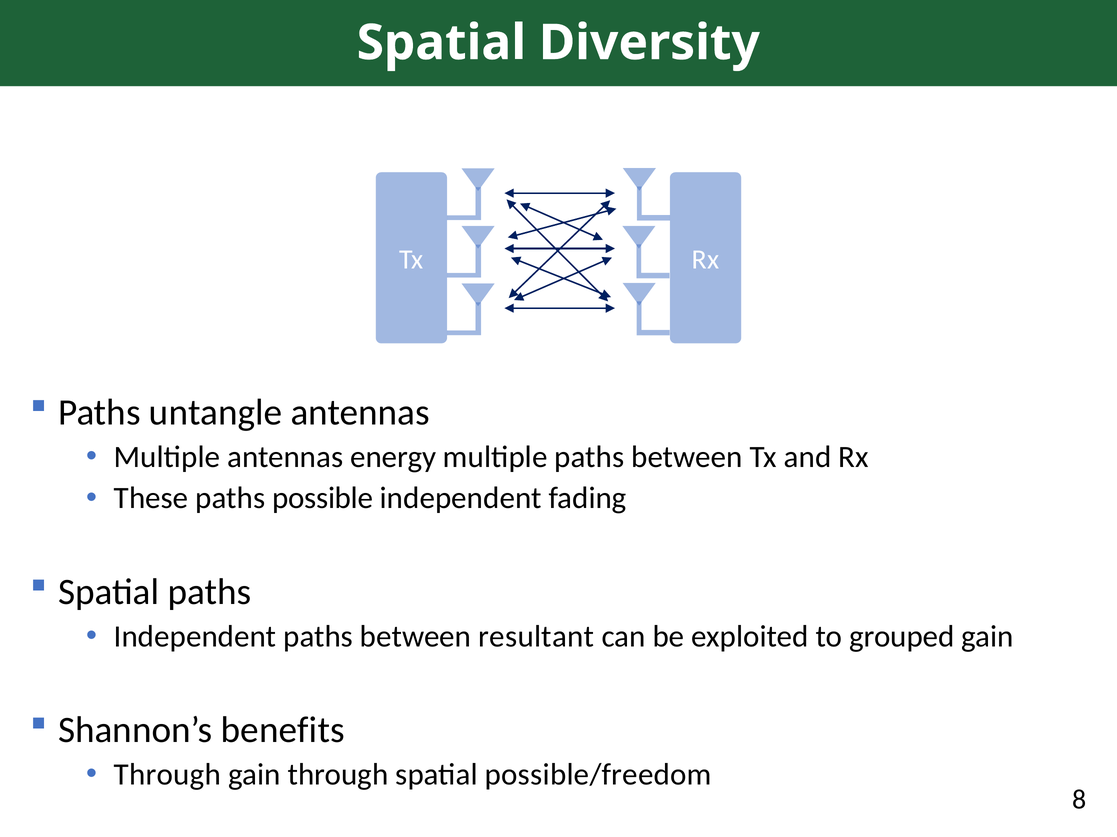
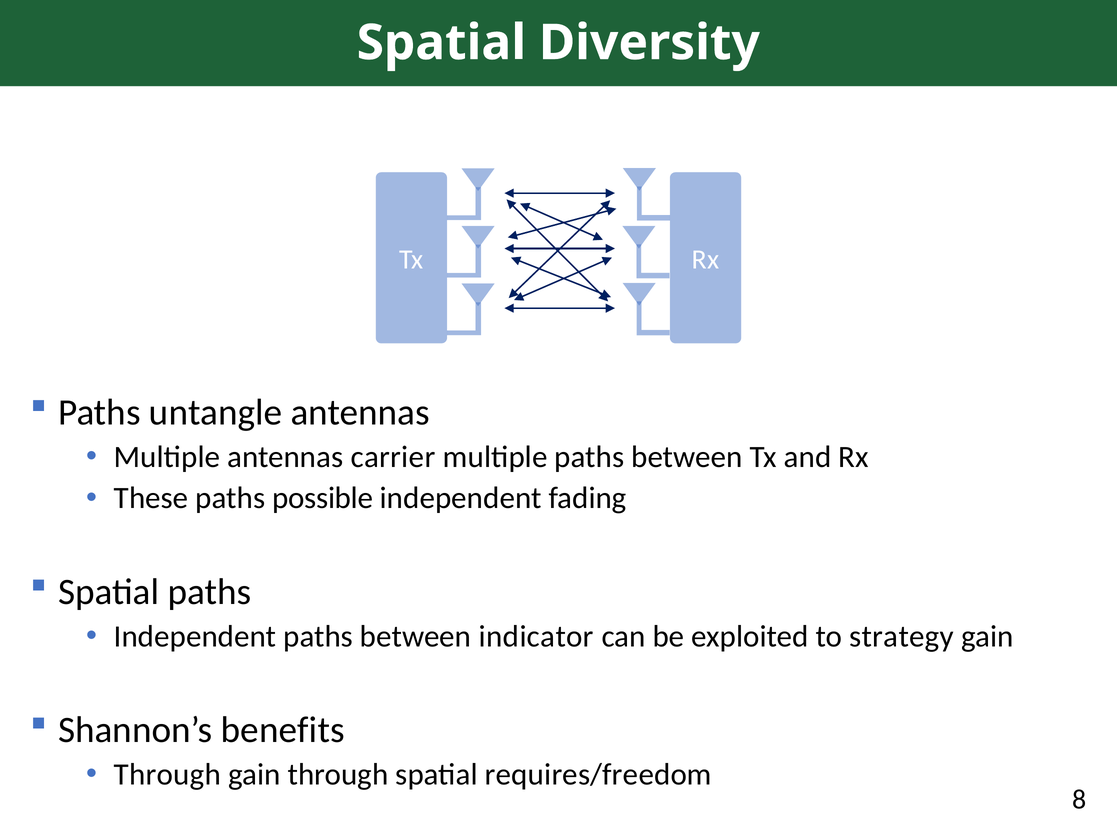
energy: energy -> carrier (393, 457)
resultant: resultant -> indicator (536, 637)
grouped: grouped -> strategy (902, 637)
possible/freedom: possible/freedom -> requires/freedom (598, 775)
